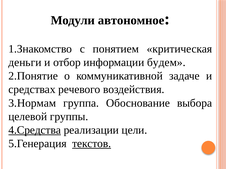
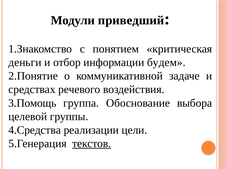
автономное: автономное -> приведший (131, 20)
3.Нормам: 3.Нормам -> 3.Помощь (32, 103)
4.Средства underline: present -> none (35, 130)
